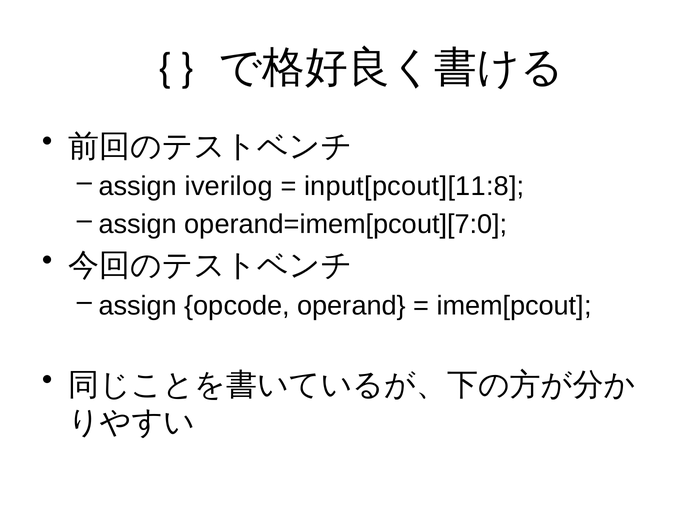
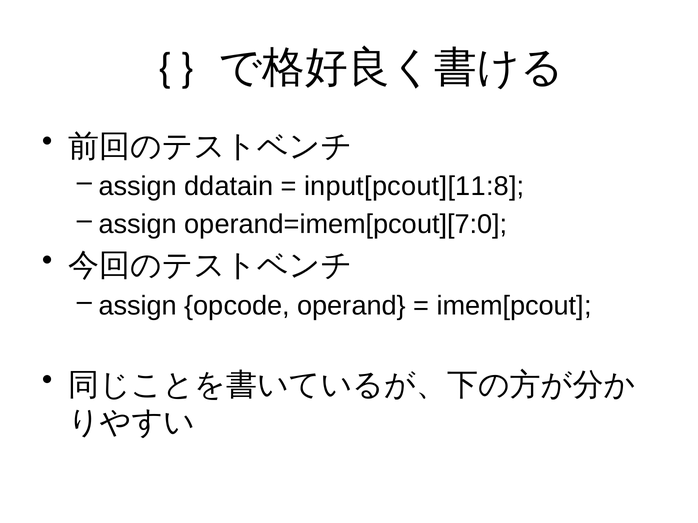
iverilog: iverilog -> ddatain (229, 187)
